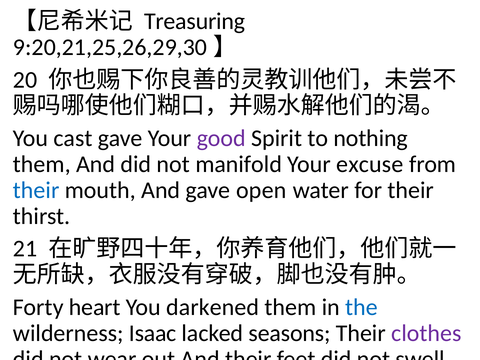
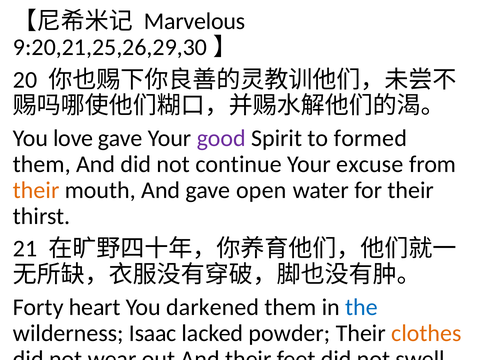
Treasuring: Treasuring -> Marvelous (195, 21)
cast: cast -> love (73, 138)
nothing: nothing -> formed (370, 138)
manifold: manifold -> continue (239, 164)
their colour: blue -> orange (36, 190)
seasons: seasons -> powder (289, 333)
clothes colour: purple -> orange (426, 333)
